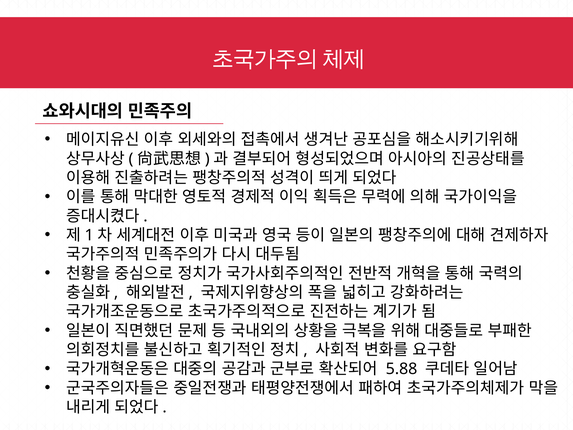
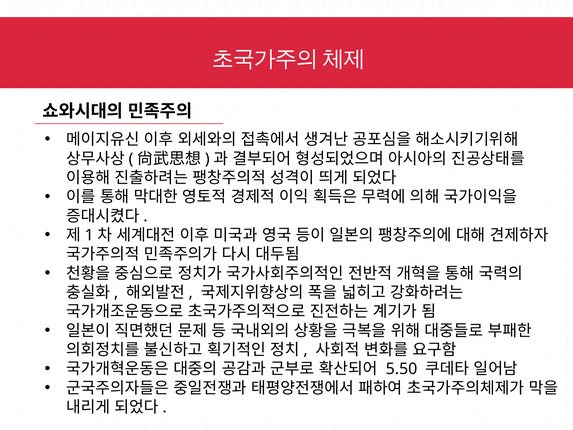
5.88: 5.88 -> 5.50 (402, 369)
